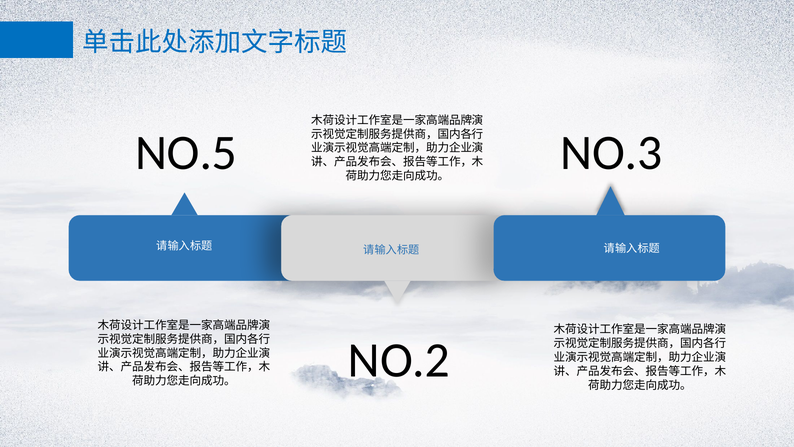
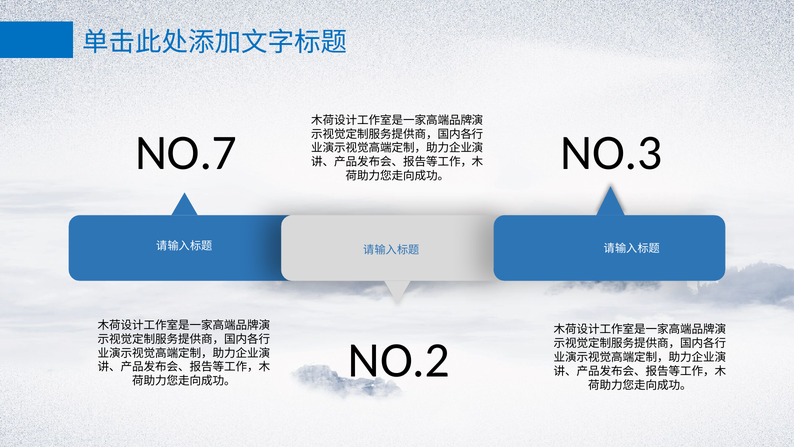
NO.5: NO.5 -> NO.7 (186, 153)
